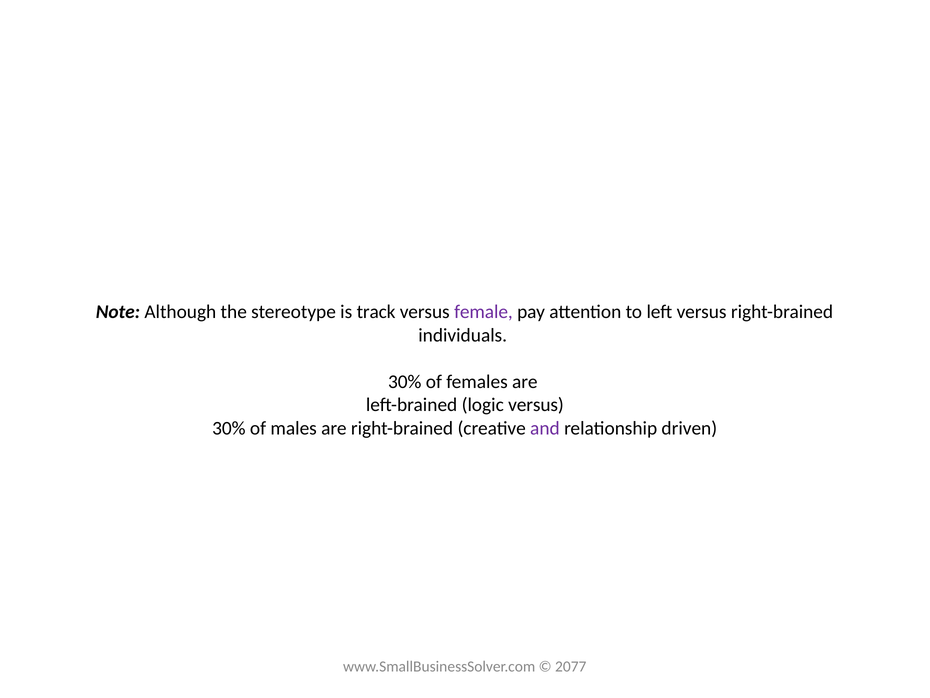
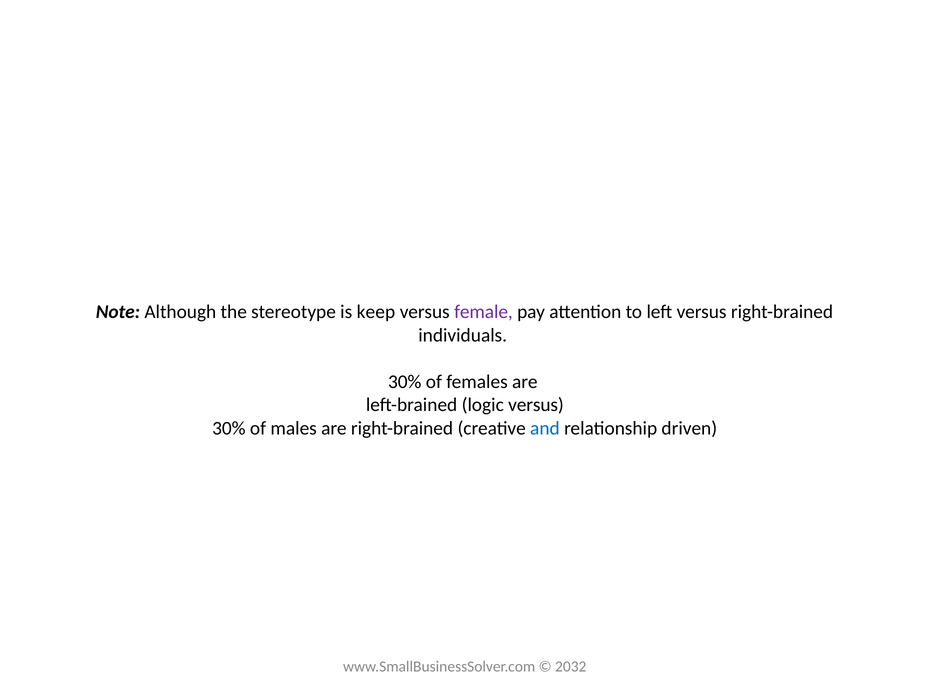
track: track -> keep (376, 312)
and colour: purple -> blue (545, 428)
2077: 2077 -> 2032 (571, 666)
